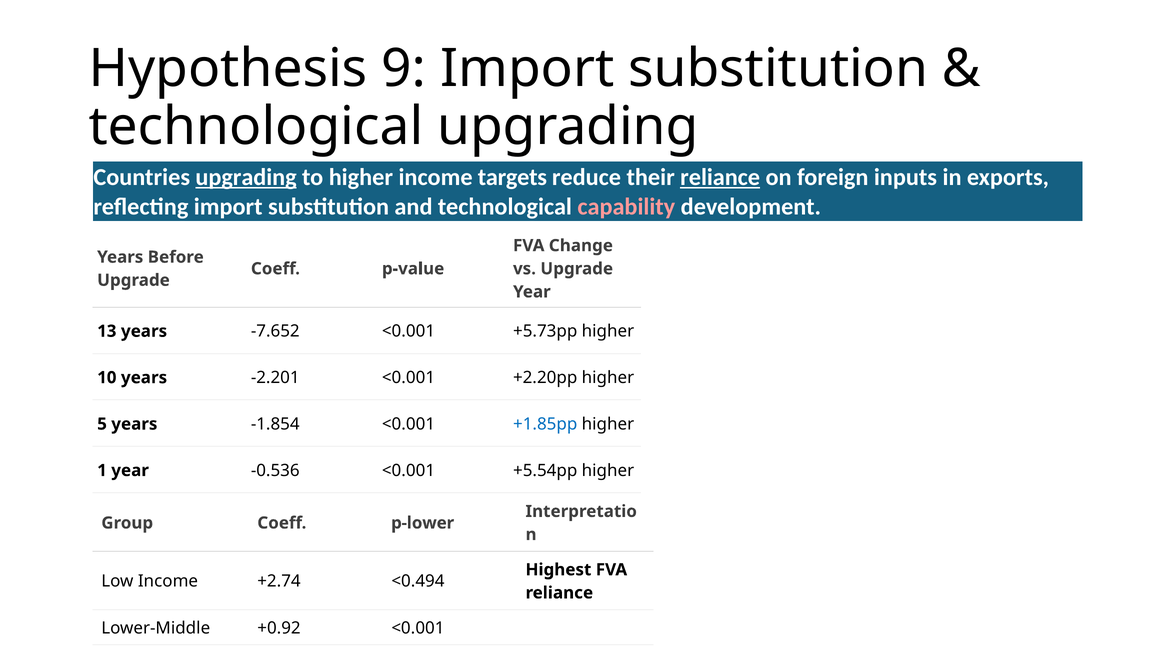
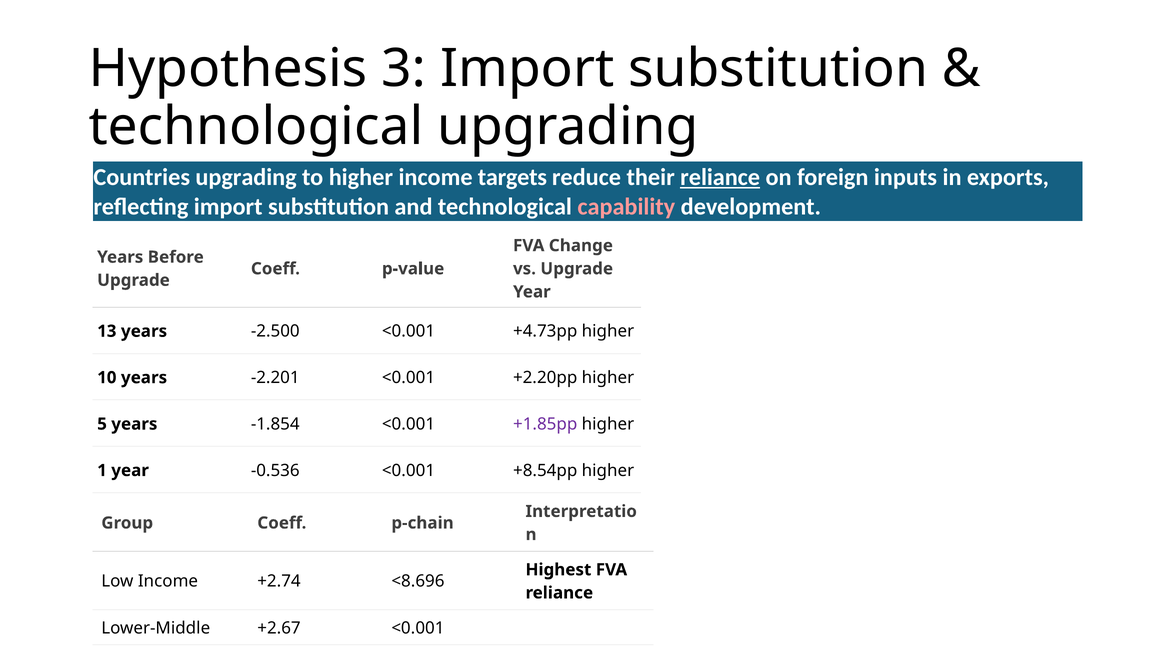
9: 9 -> 3 (403, 69)
upgrading underline: present -> none (246, 177)
-7.652: -7.652 -> -2.500 (275, 331)
+5.73pp: +5.73pp -> +4.73pp (545, 331)
+1.85pp colour: blue -> purple (545, 424)
+5.54pp: +5.54pp -> +8.54pp (545, 471)
p-lower: p-lower -> p-chain (423, 523)
<0.494: <0.494 -> <8.696 (418, 581)
+0.92: +0.92 -> +2.67 (279, 628)
